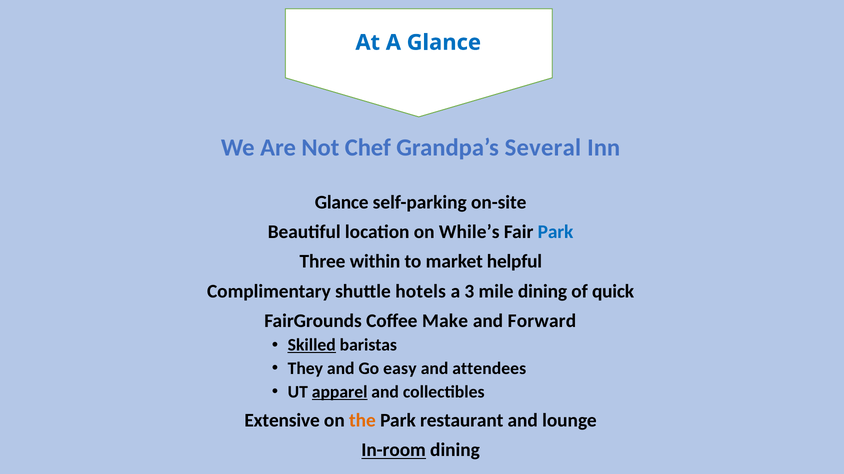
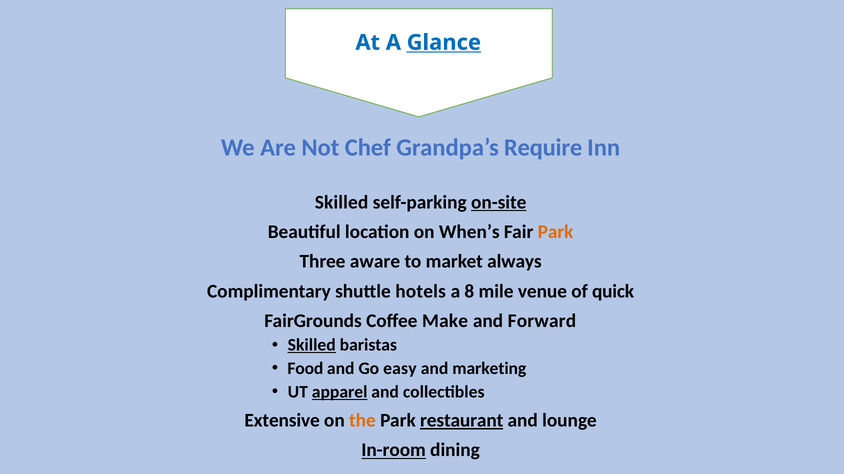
Glance underline: none -> present (444, 43)
Several: Several -> Require (543, 148)
Glance: Glance -> Skilled (342, 203)
on-site underline: none -> present (499, 203)
While’s: While’s -> When’s (469, 232)
Park colour: blue -> orange (556, 232)
within: within -> aware (375, 262)
helpful: helpful -> always (514, 262)
3: 3 -> 8 (469, 292)
mile dining: dining -> venue (542, 292)
They: They -> Food (305, 369)
attendees: attendees -> marketing (489, 369)
restaurant underline: none -> present (462, 421)
